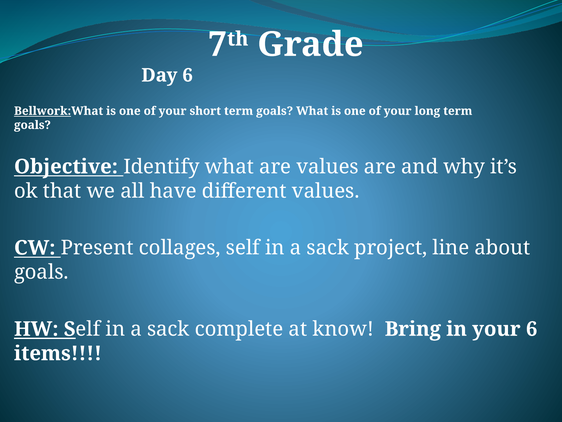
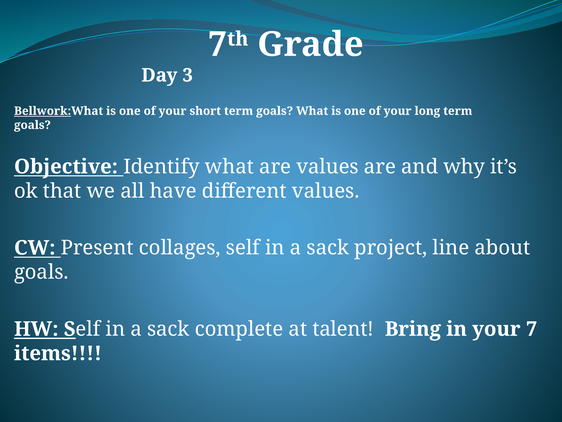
Day 6: 6 -> 3 (188, 75)
know: know -> talent (343, 329)
your 6: 6 -> 7 (532, 329)
